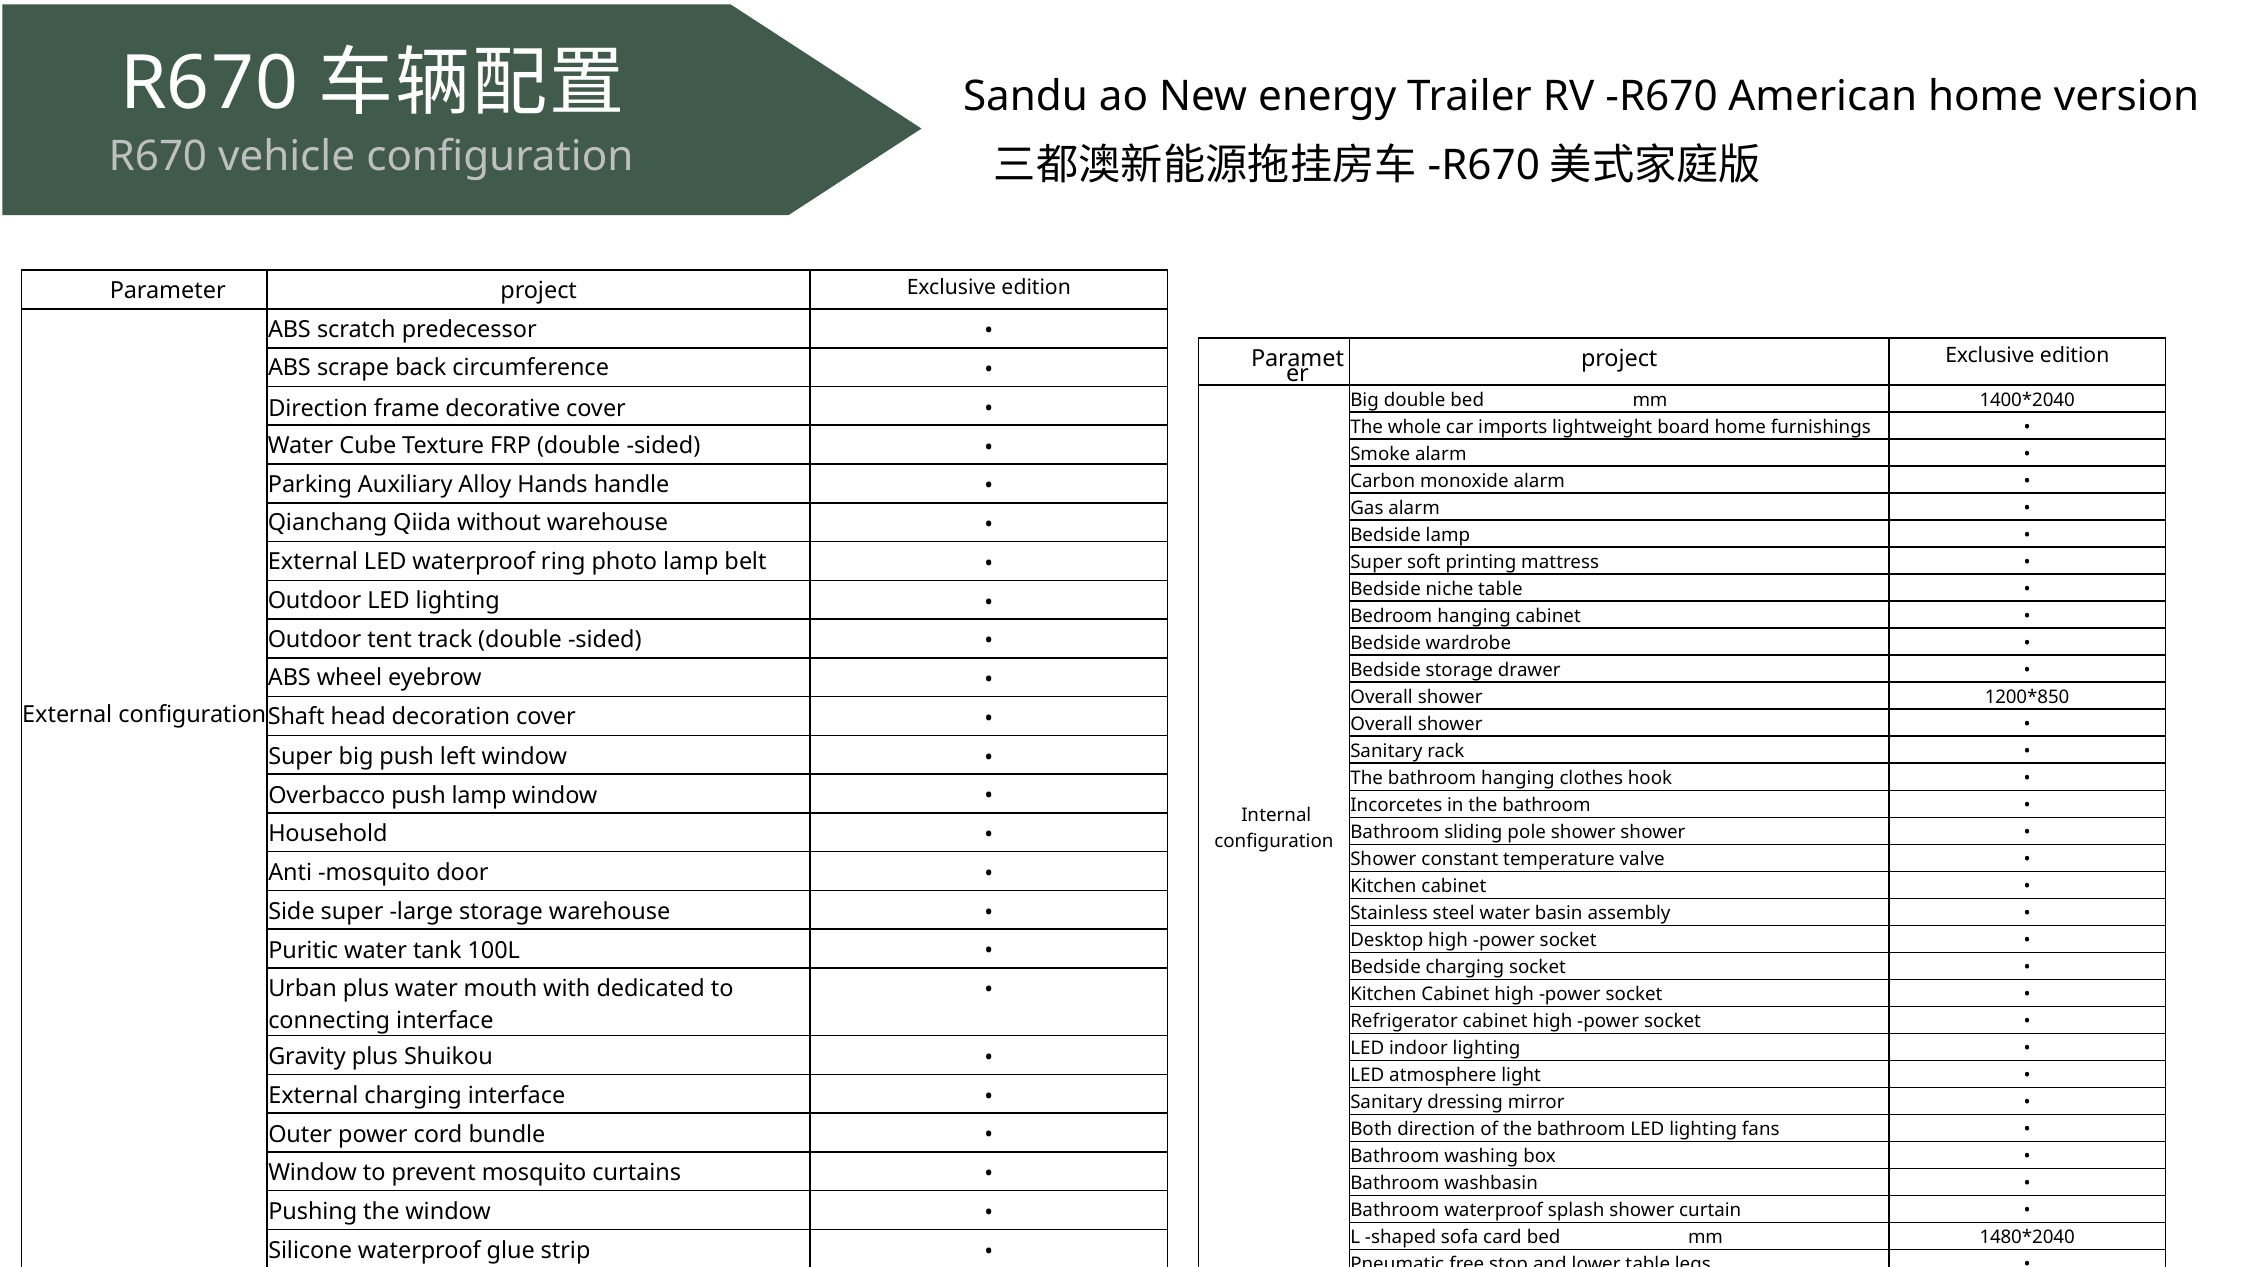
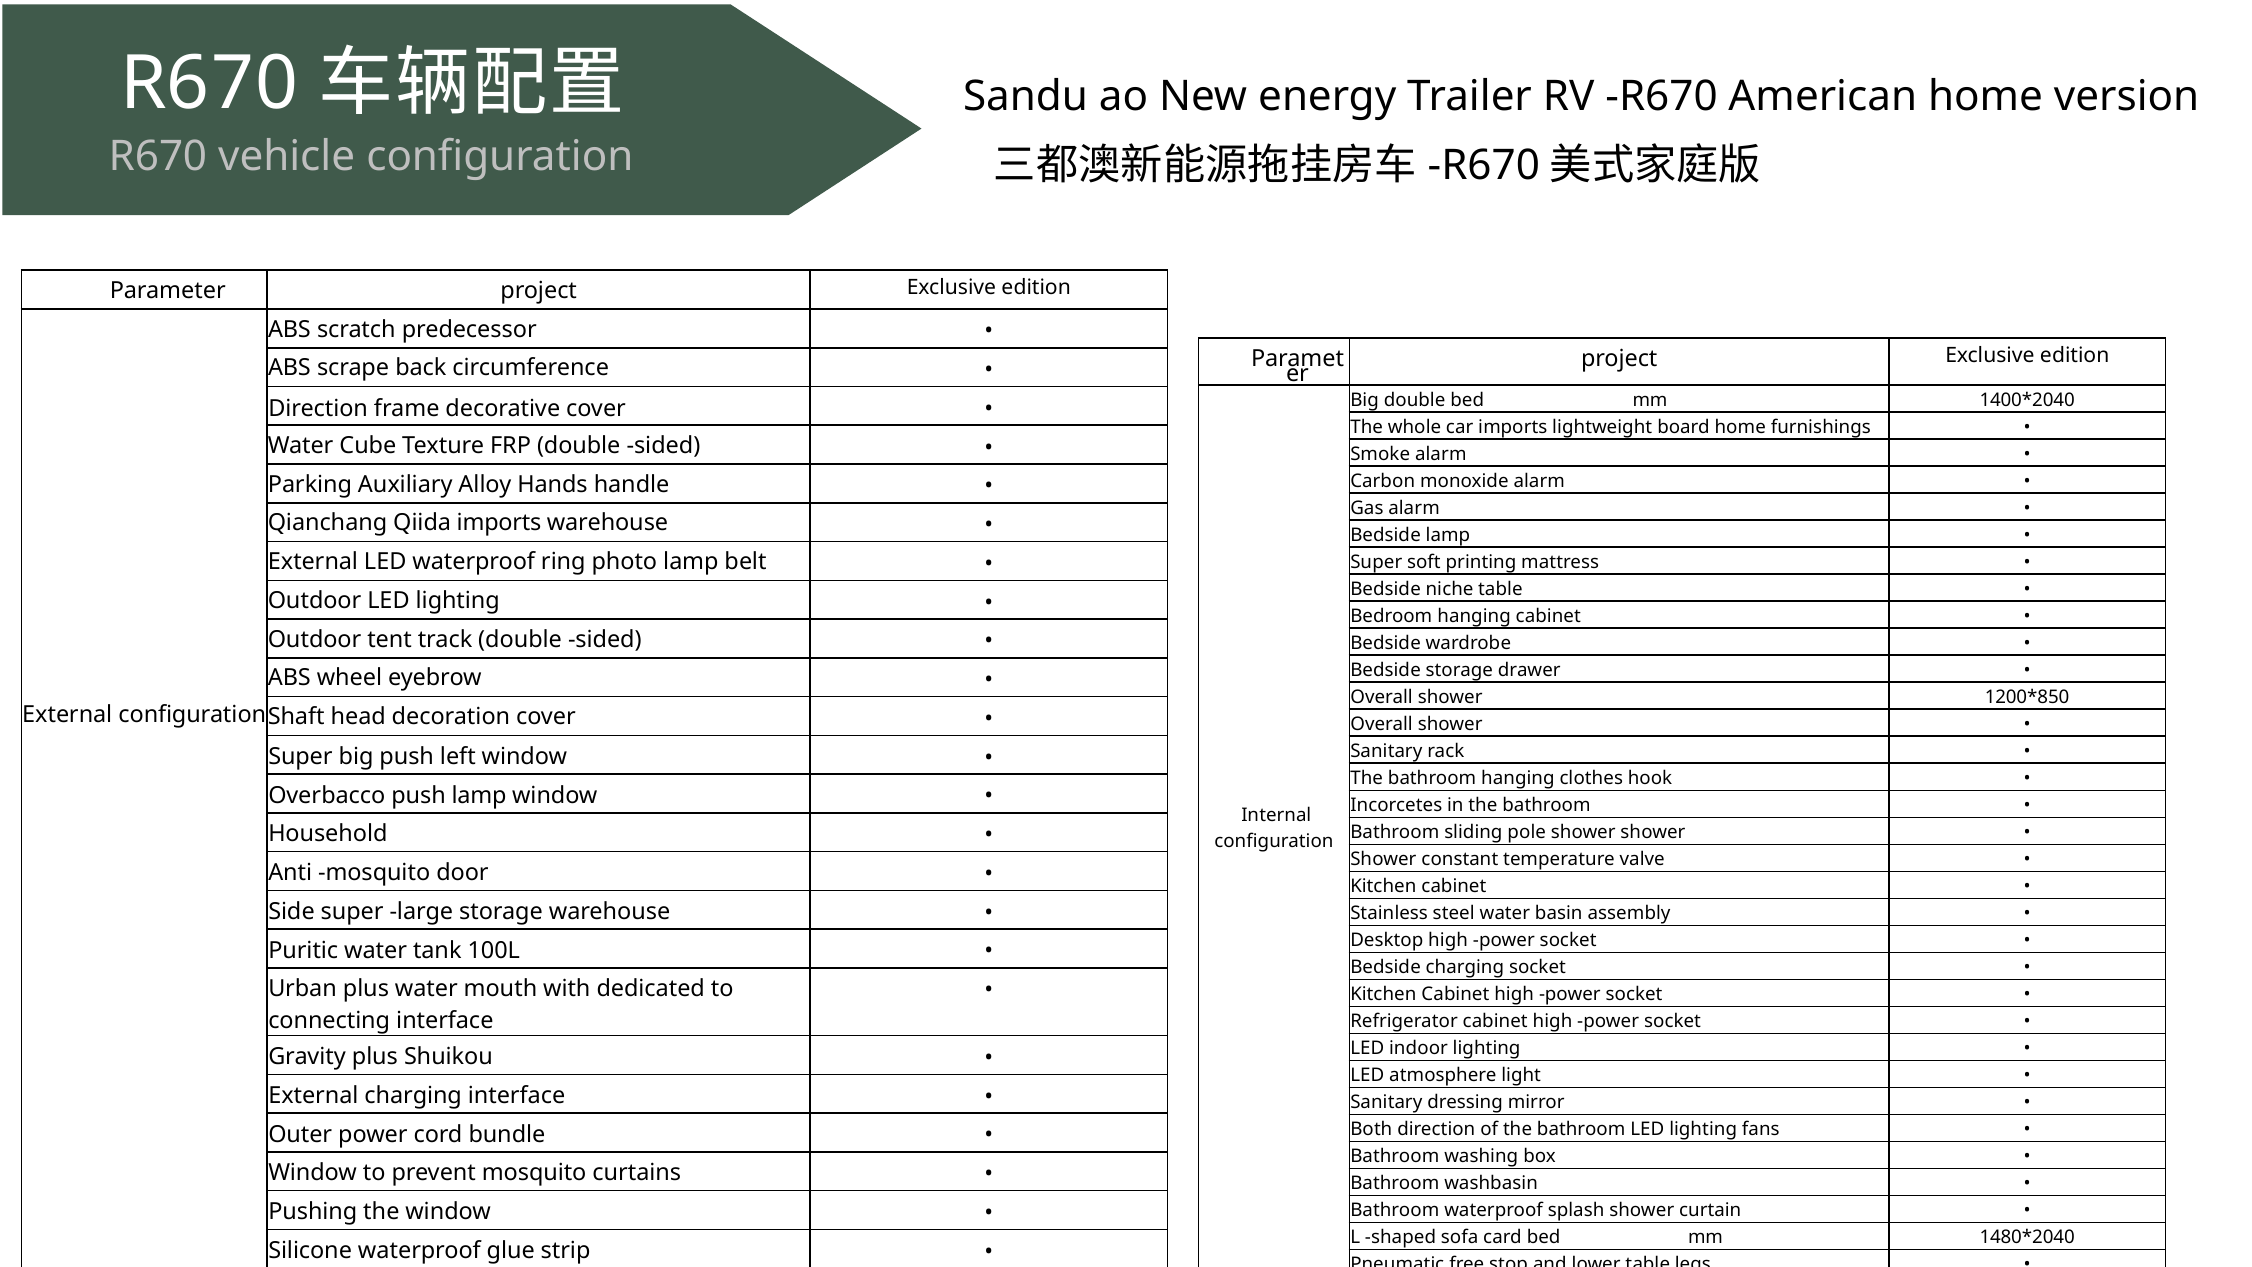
Qiida without: without -> imports (499, 523)
